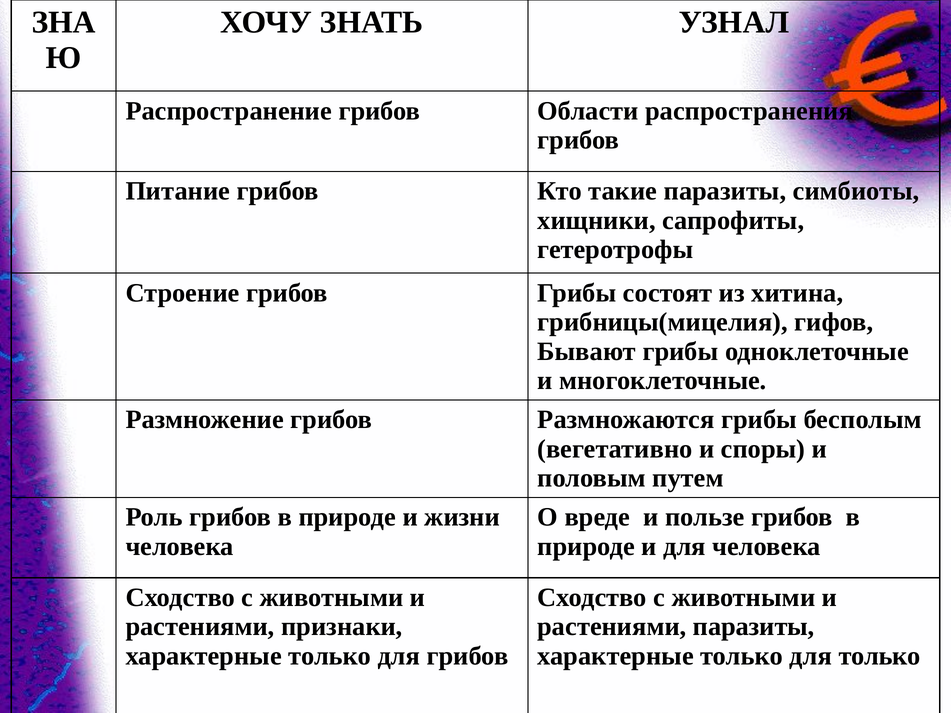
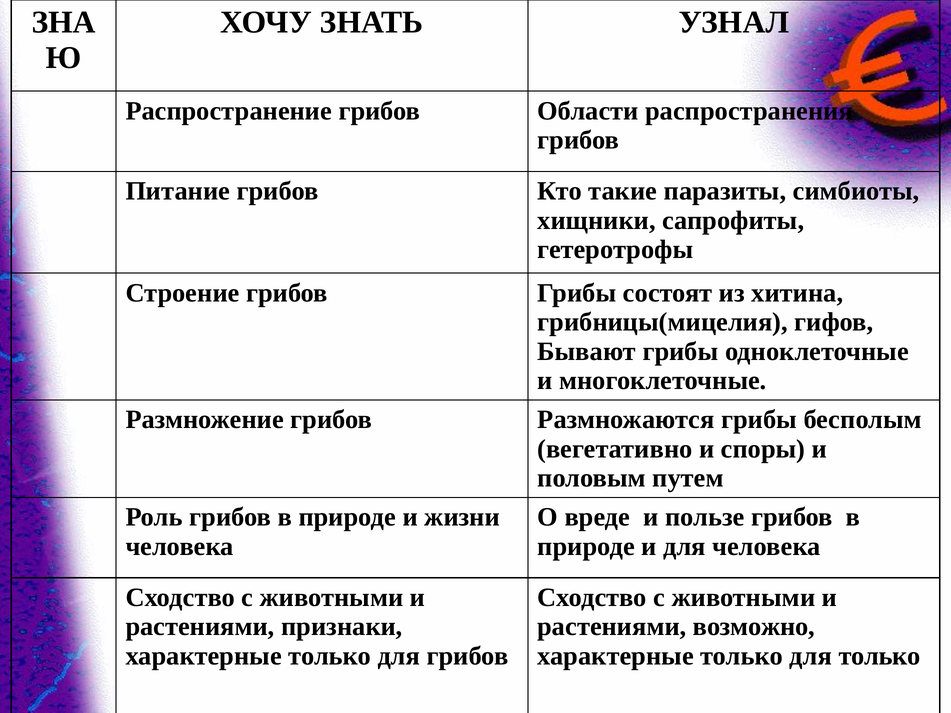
растениями паразиты: паразиты -> возможно (754, 627)
